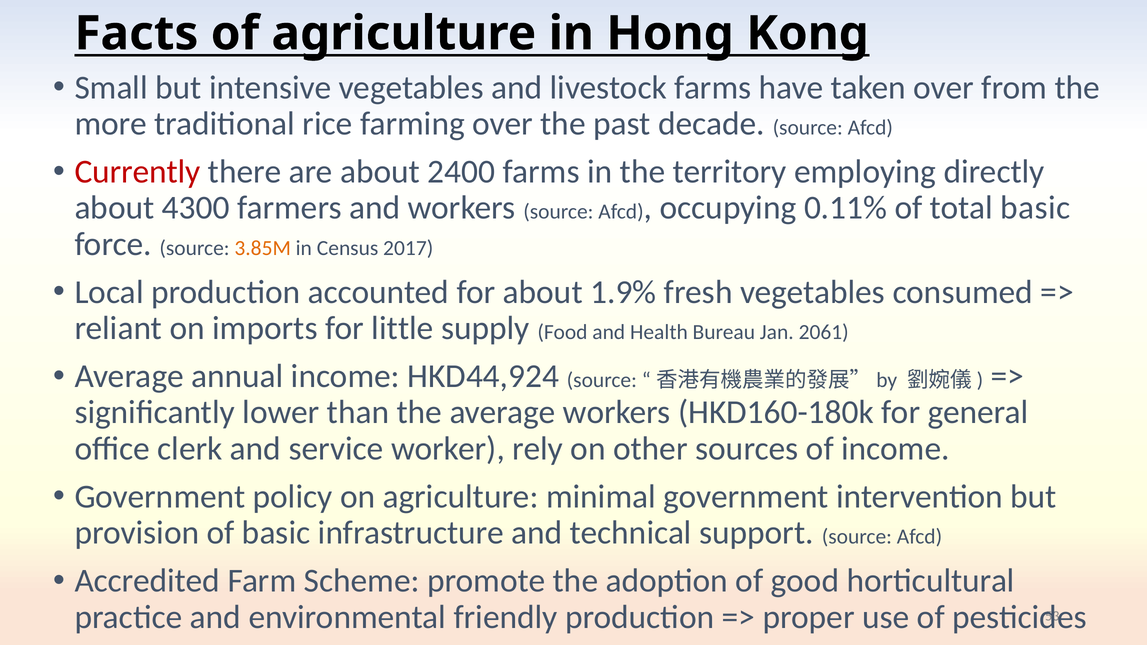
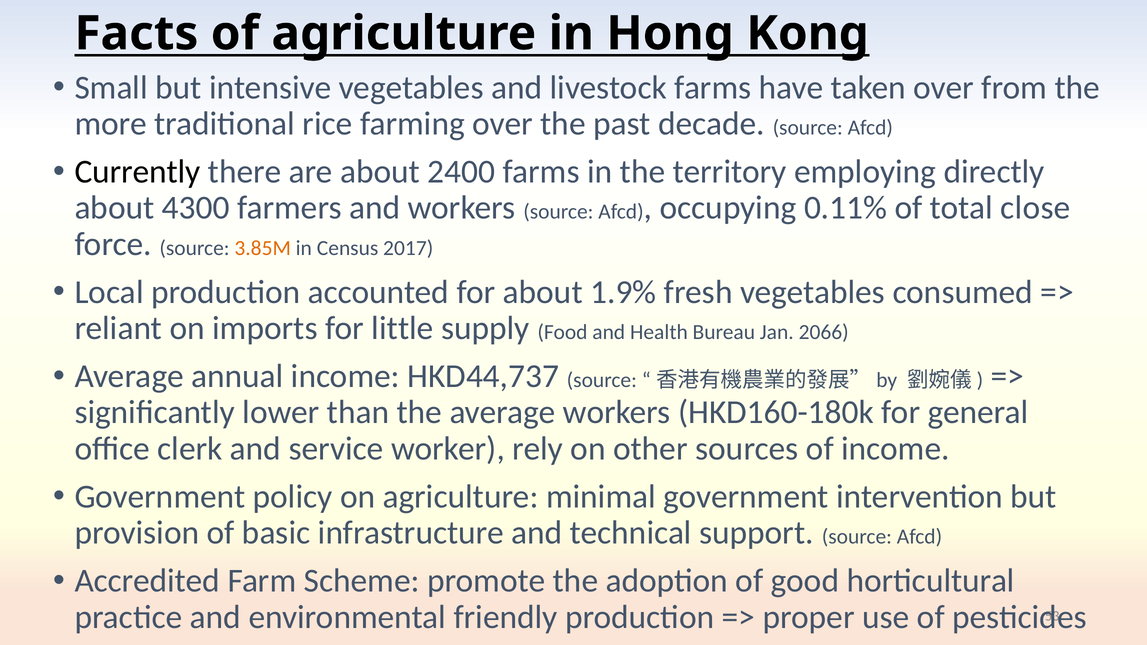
Currently colour: red -> black (138, 172)
total basic: basic -> close (1035, 208)
2061: 2061 -> 2066 (824, 332)
HKD44,924: HKD44,924 -> HKD44,737 (483, 376)
